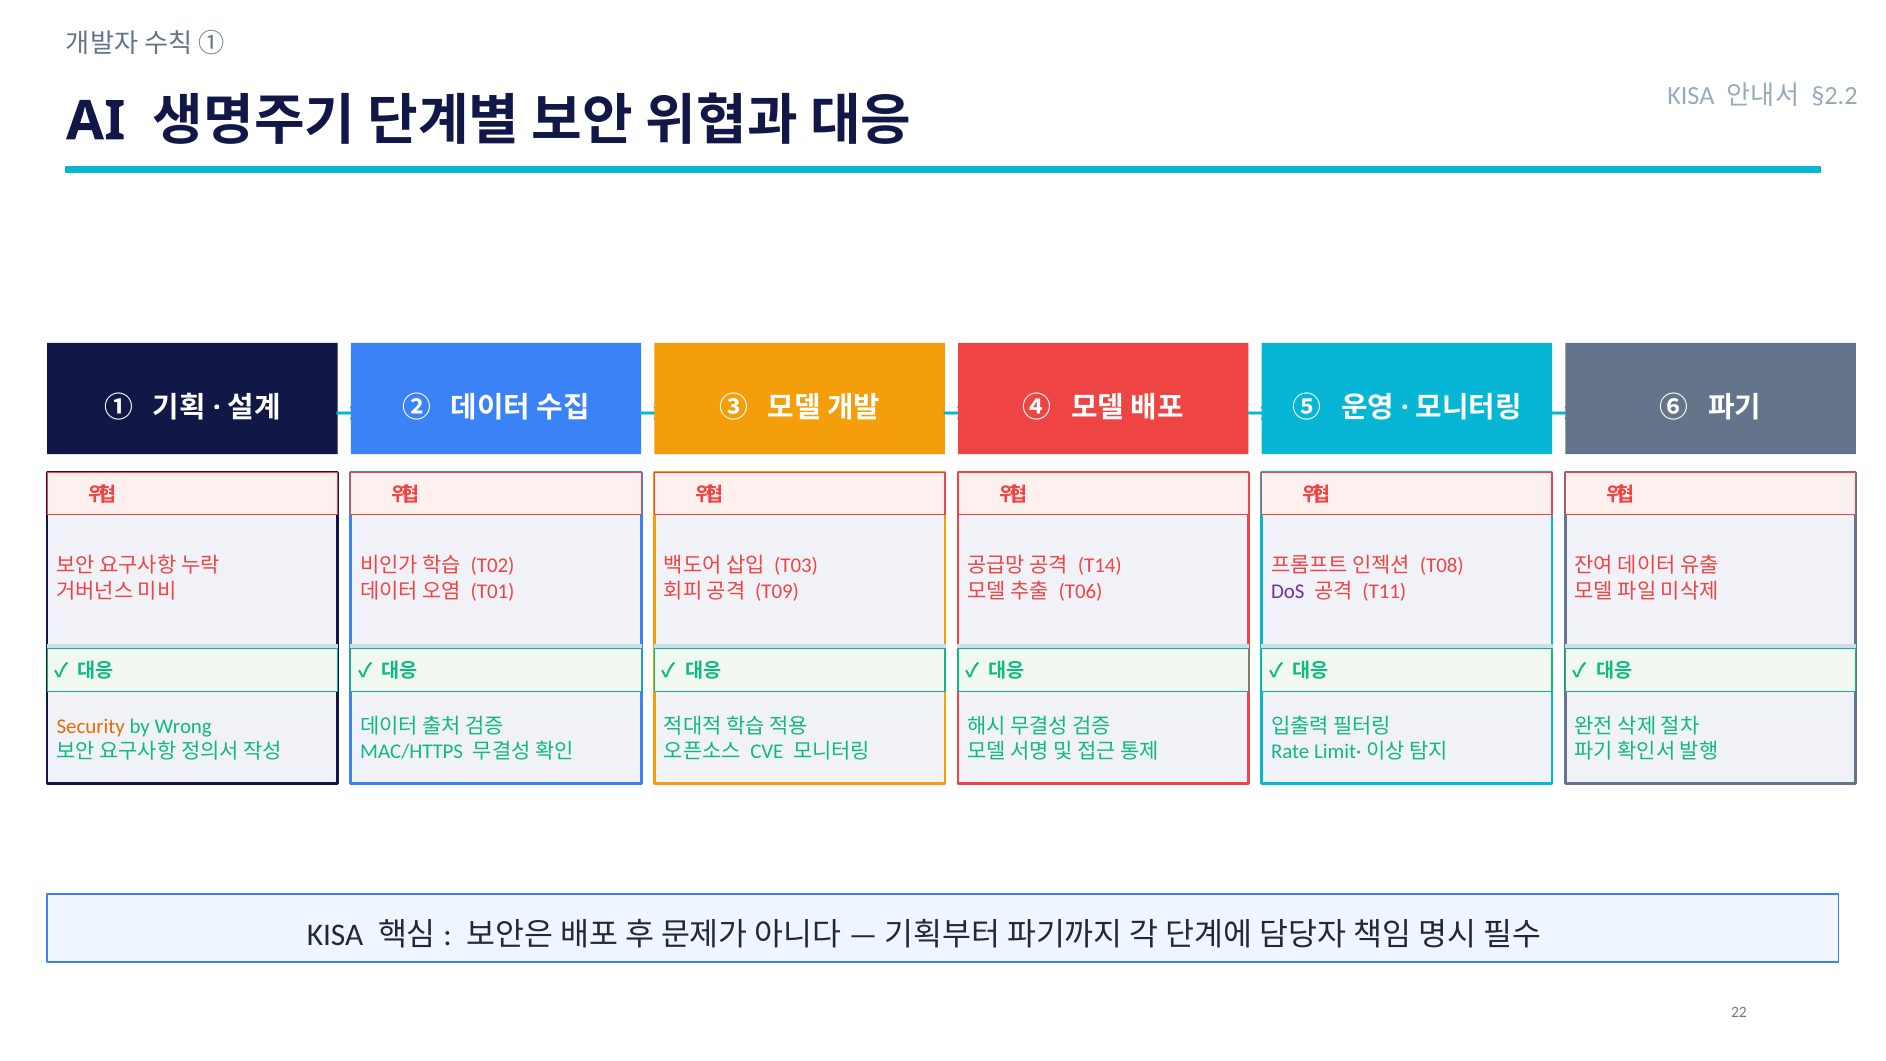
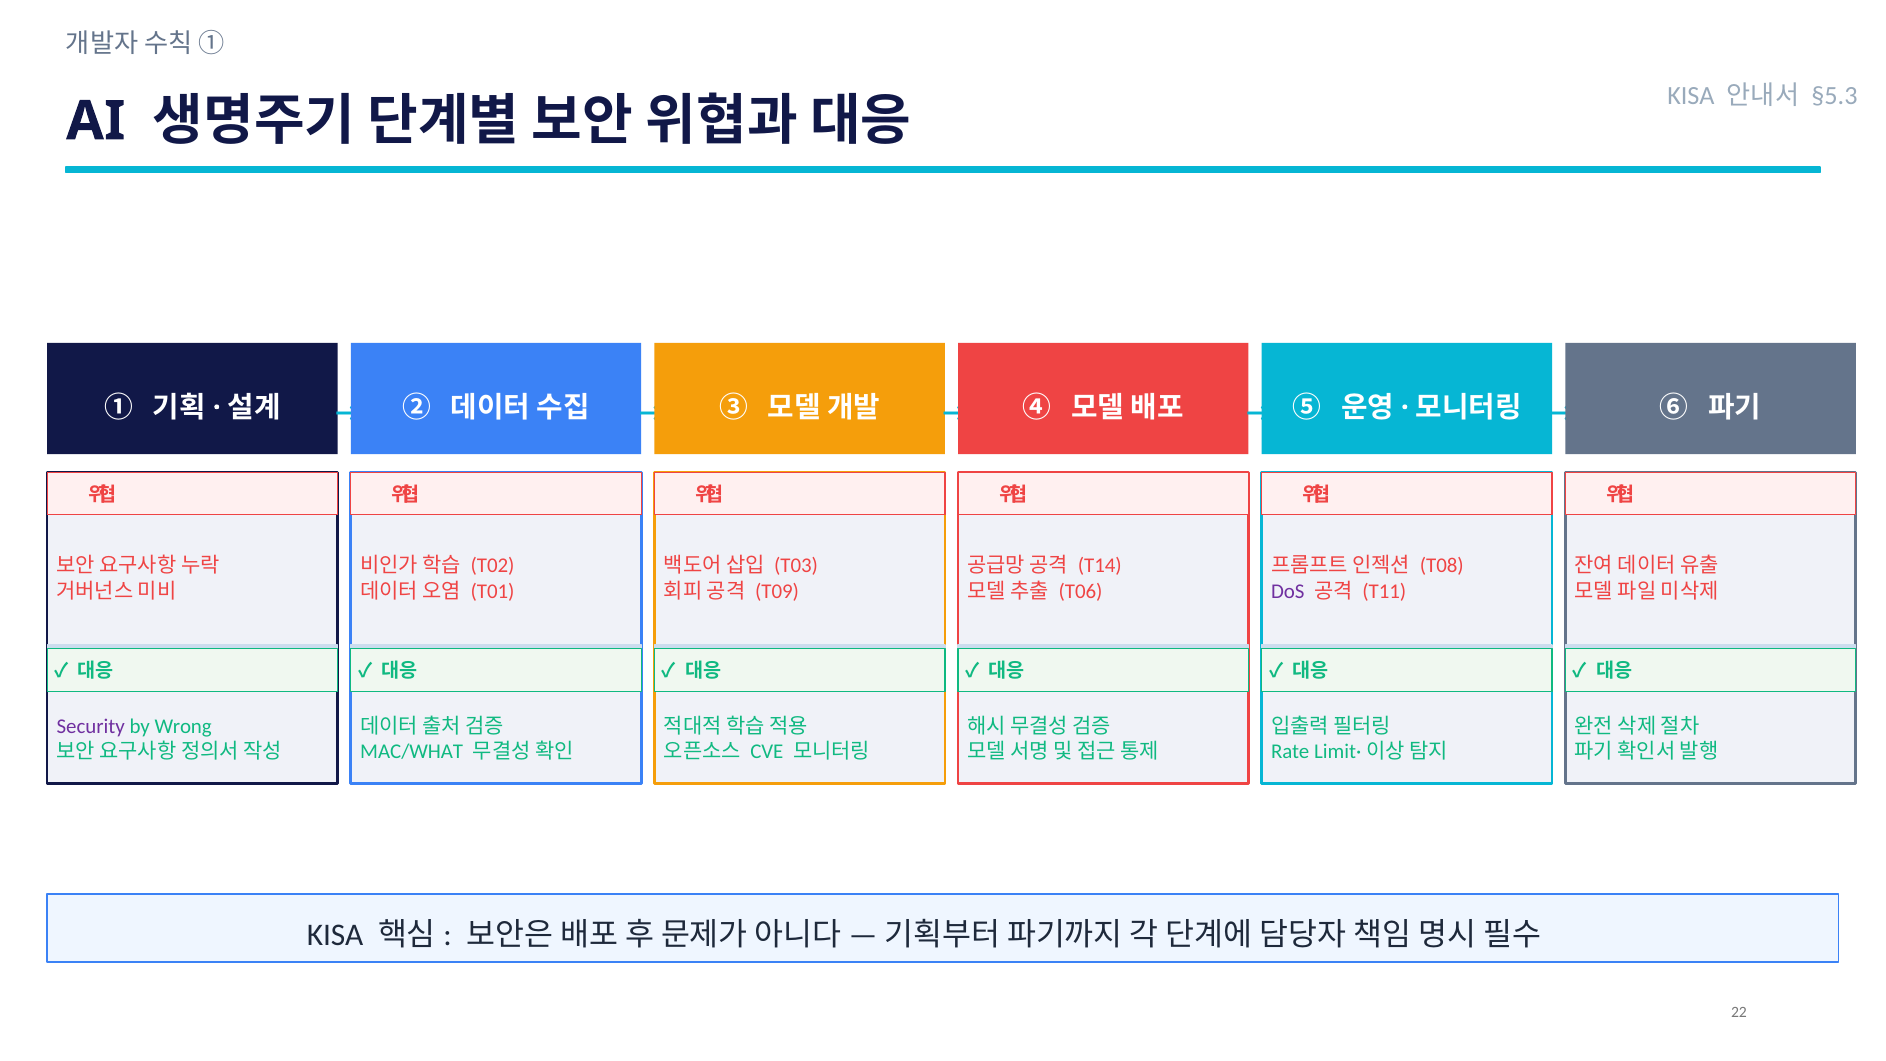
§2.2: §2.2 -> §5.3 (1835, 96)
Security colour: orange -> purple (91, 726)
MAC/HTTPS: MAC/HTTPS -> MAC/WHAT (412, 751)
